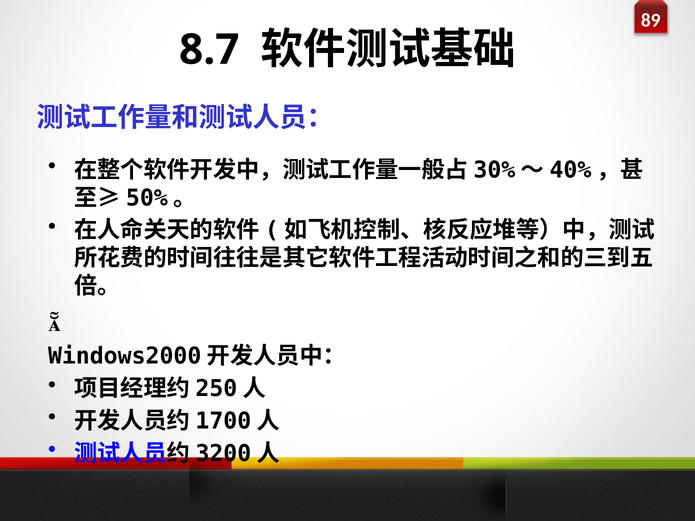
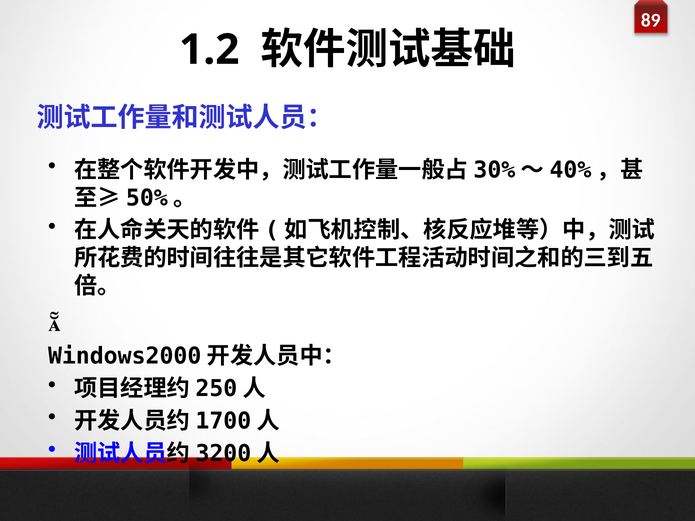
8.7: 8.7 -> 1.2 (209, 50)
